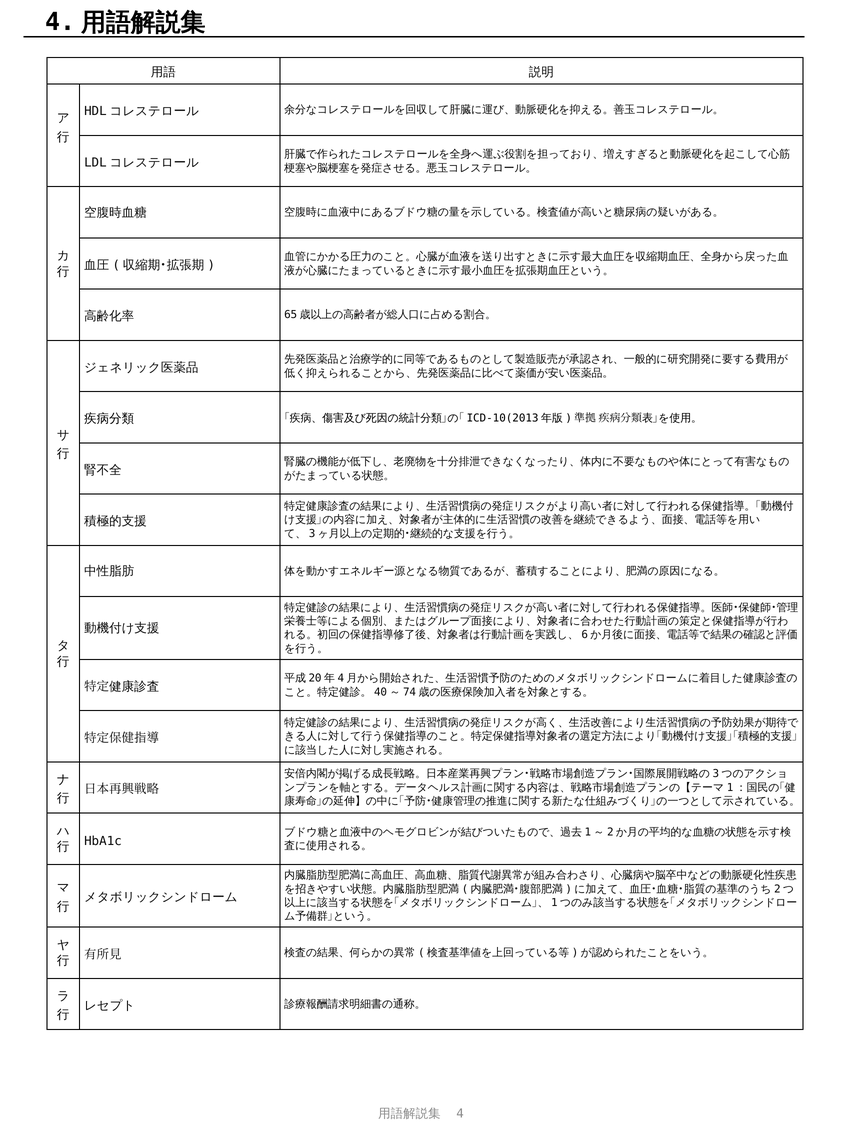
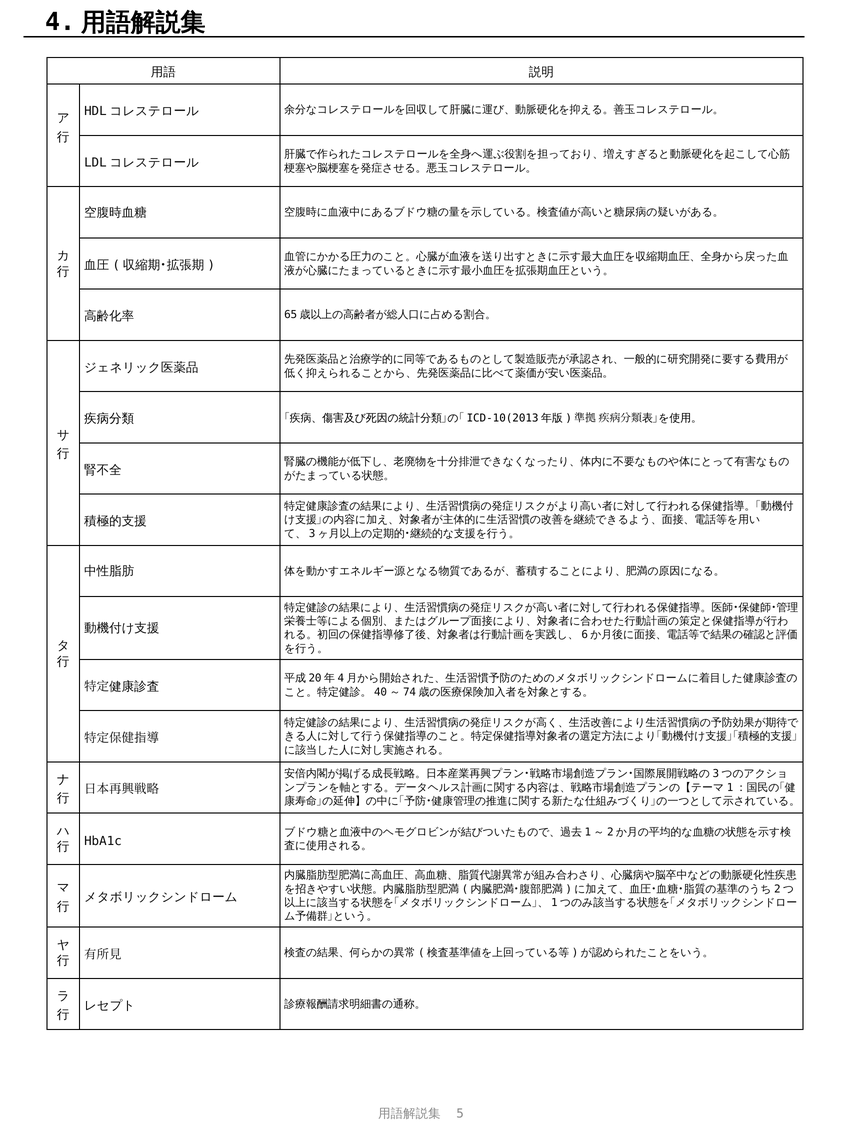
4: 4 -> 5 (460, 1114)
